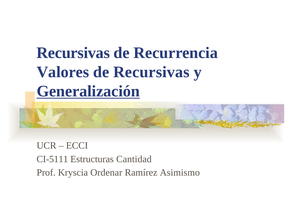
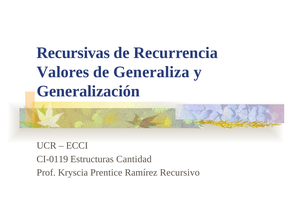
de Recursivas: Recursivas -> Generaliza (151, 72)
Generalización underline: present -> none (88, 91)
CI-5111: CI-5111 -> CI-0119 (52, 159)
Ordenar: Ordenar -> Prentice (106, 172)
Asimismo: Asimismo -> Recursivo (180, 172)
